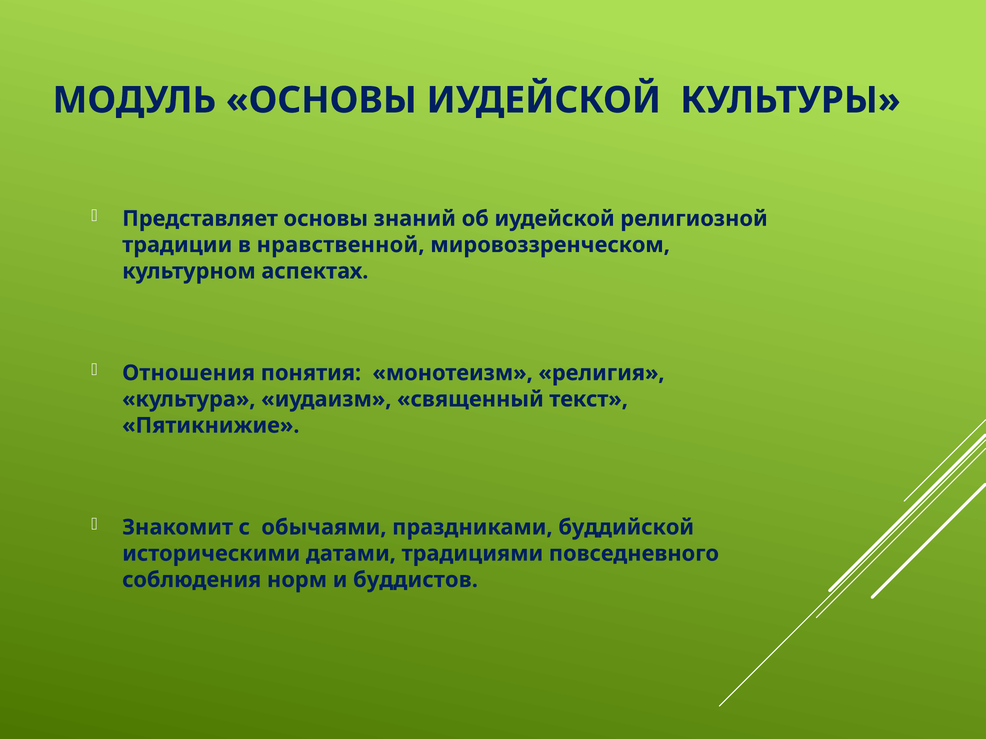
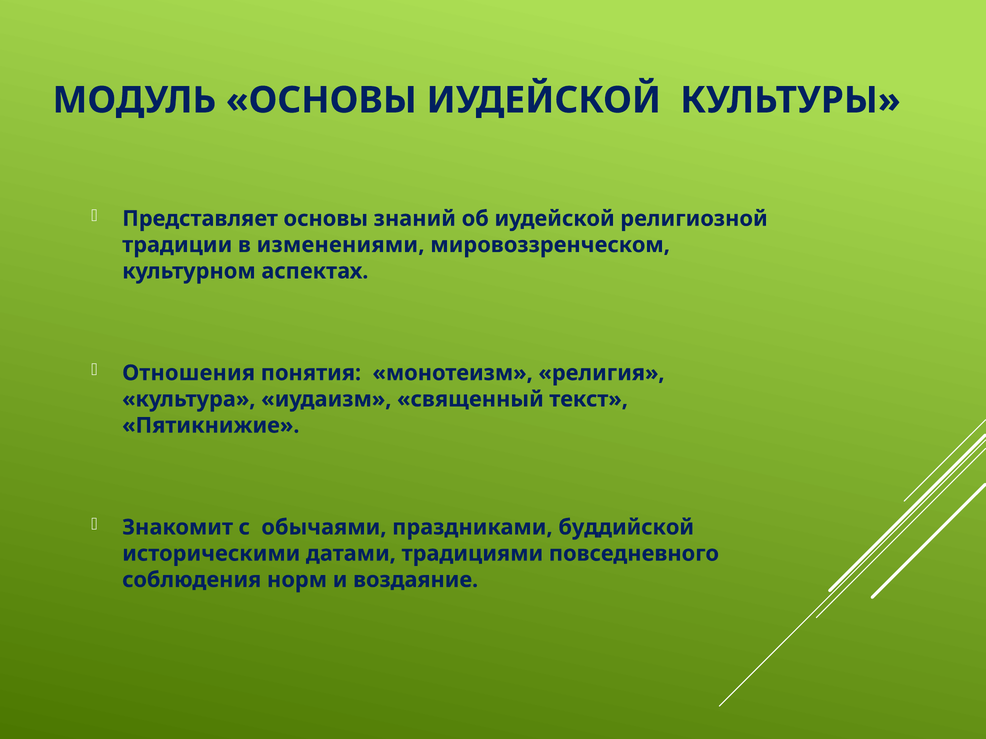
нравственной: нравственной -> изменениями (341, 245)
буддистов: буддистов -> воздаяние (416, 580)
